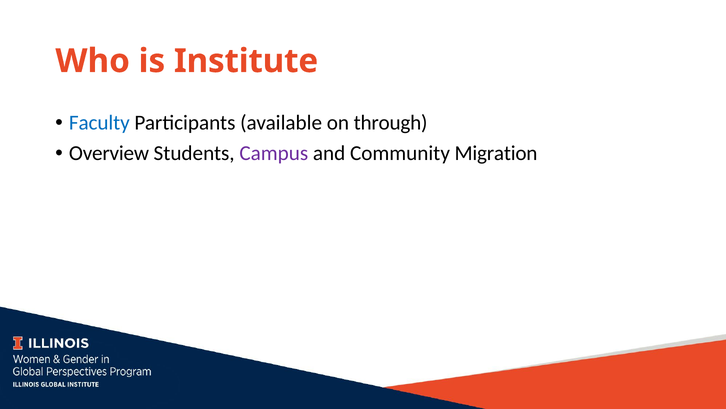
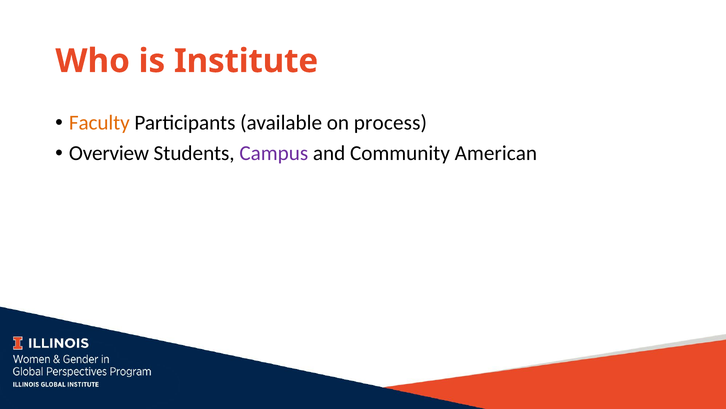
Faculty colour: blue -> orange (99, 123)
through: through -> process (390, 123)
Migration: Migration -> American (496, 153)
